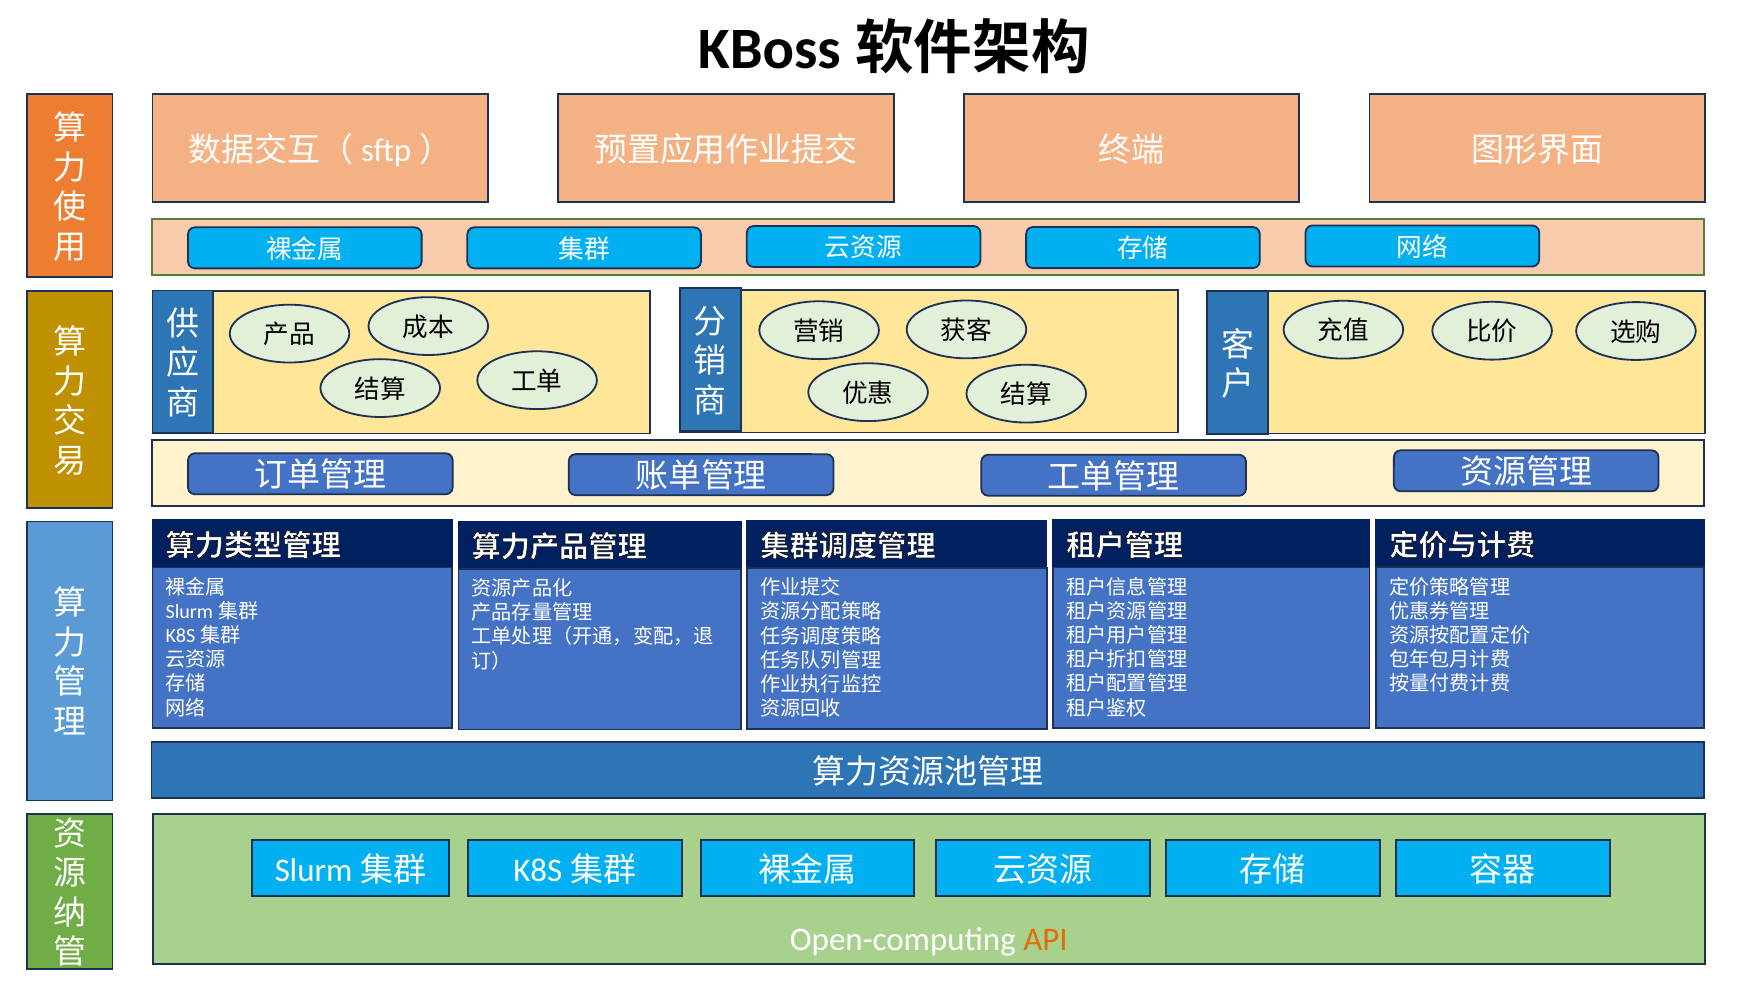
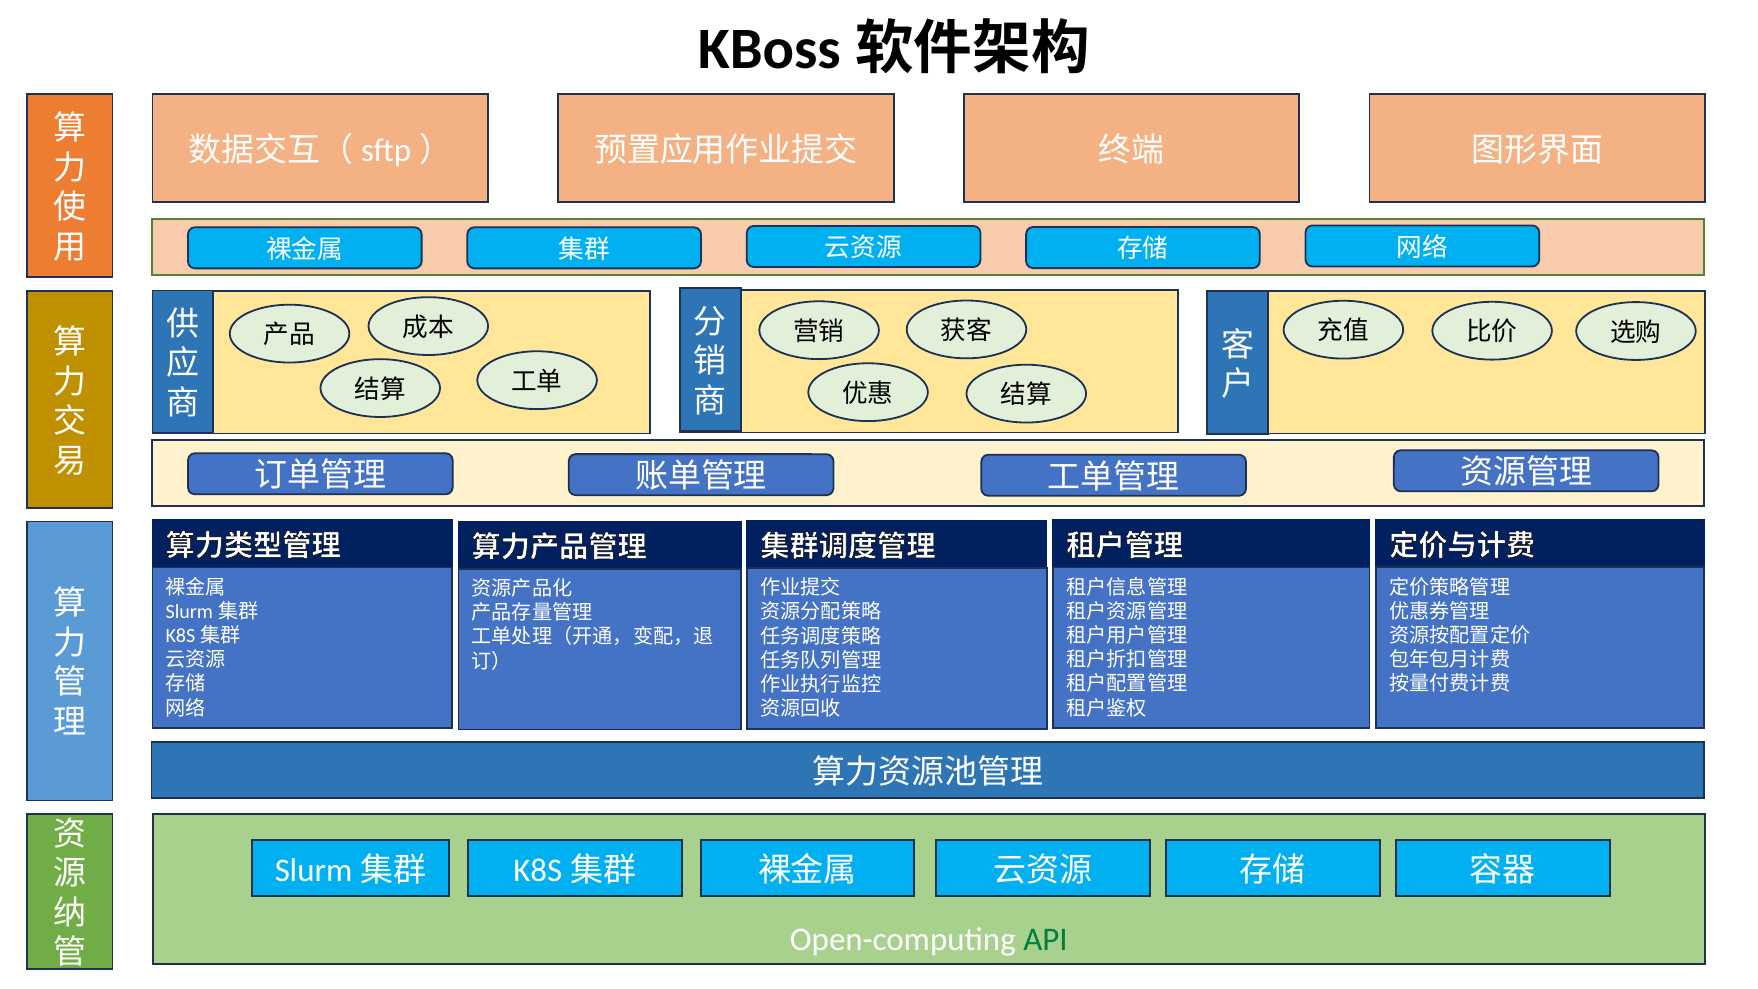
API colour: orange -> green (1046, 940)
